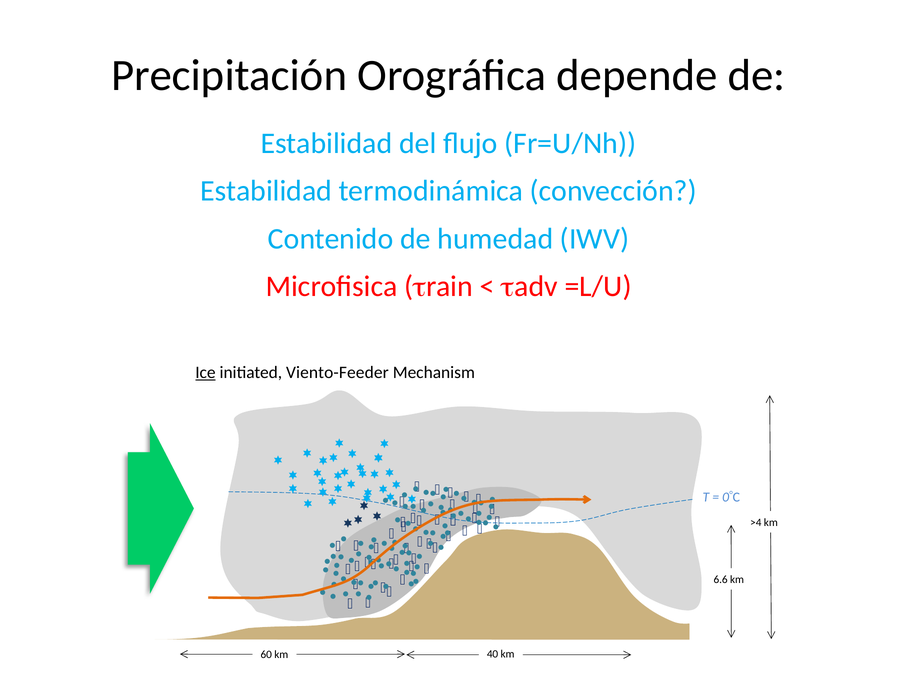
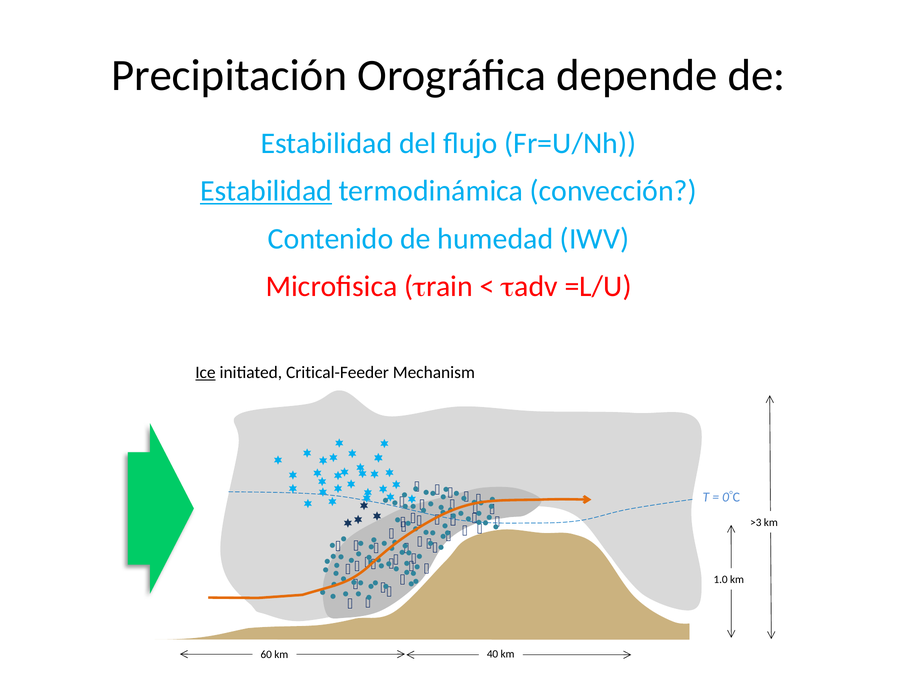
Estabilidad underline: none -> present (266, 191)
Viento-Feeder: Viento-Feeder -> Critical-Feeder (337, 373)
>4: >4 -> >3 (756, 523)
6.6: 6.6 -> 1.0 (721, 580)
